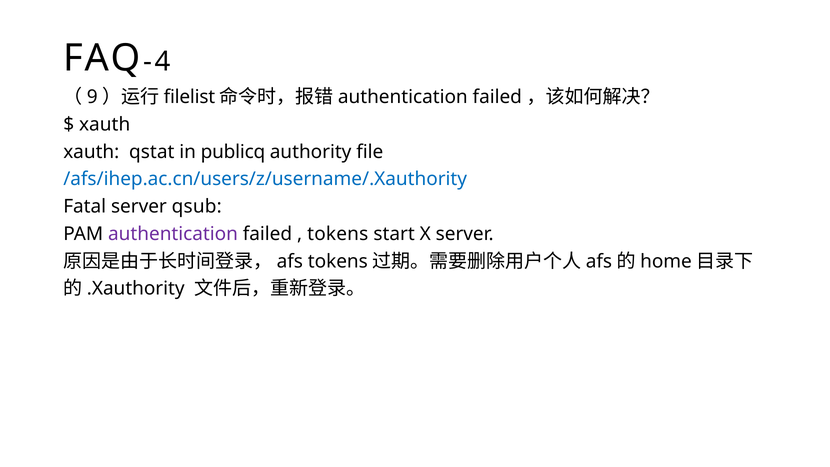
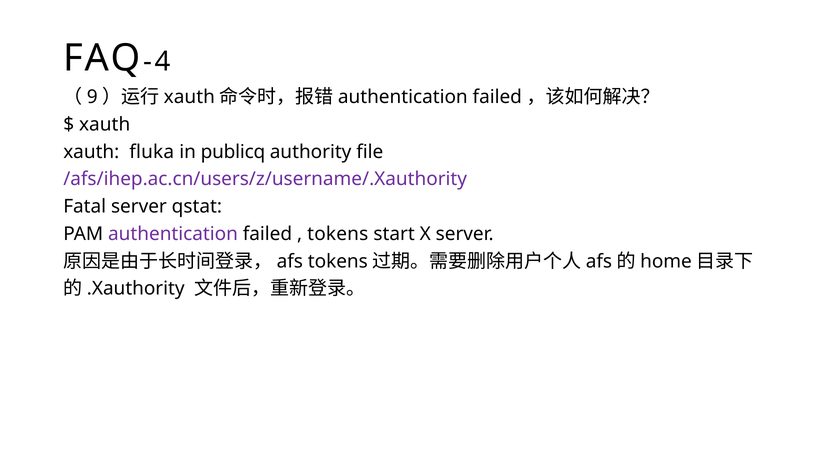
filelist: filelist -> xauth (189, 97)
qstat: qstat -> fluka (152, 152)
/afs/ihep.ac.cn/users/z/username/.Xauthority colour: blue -> purple (265, 179)
qsub: qsub -> qstat (197, 206)
